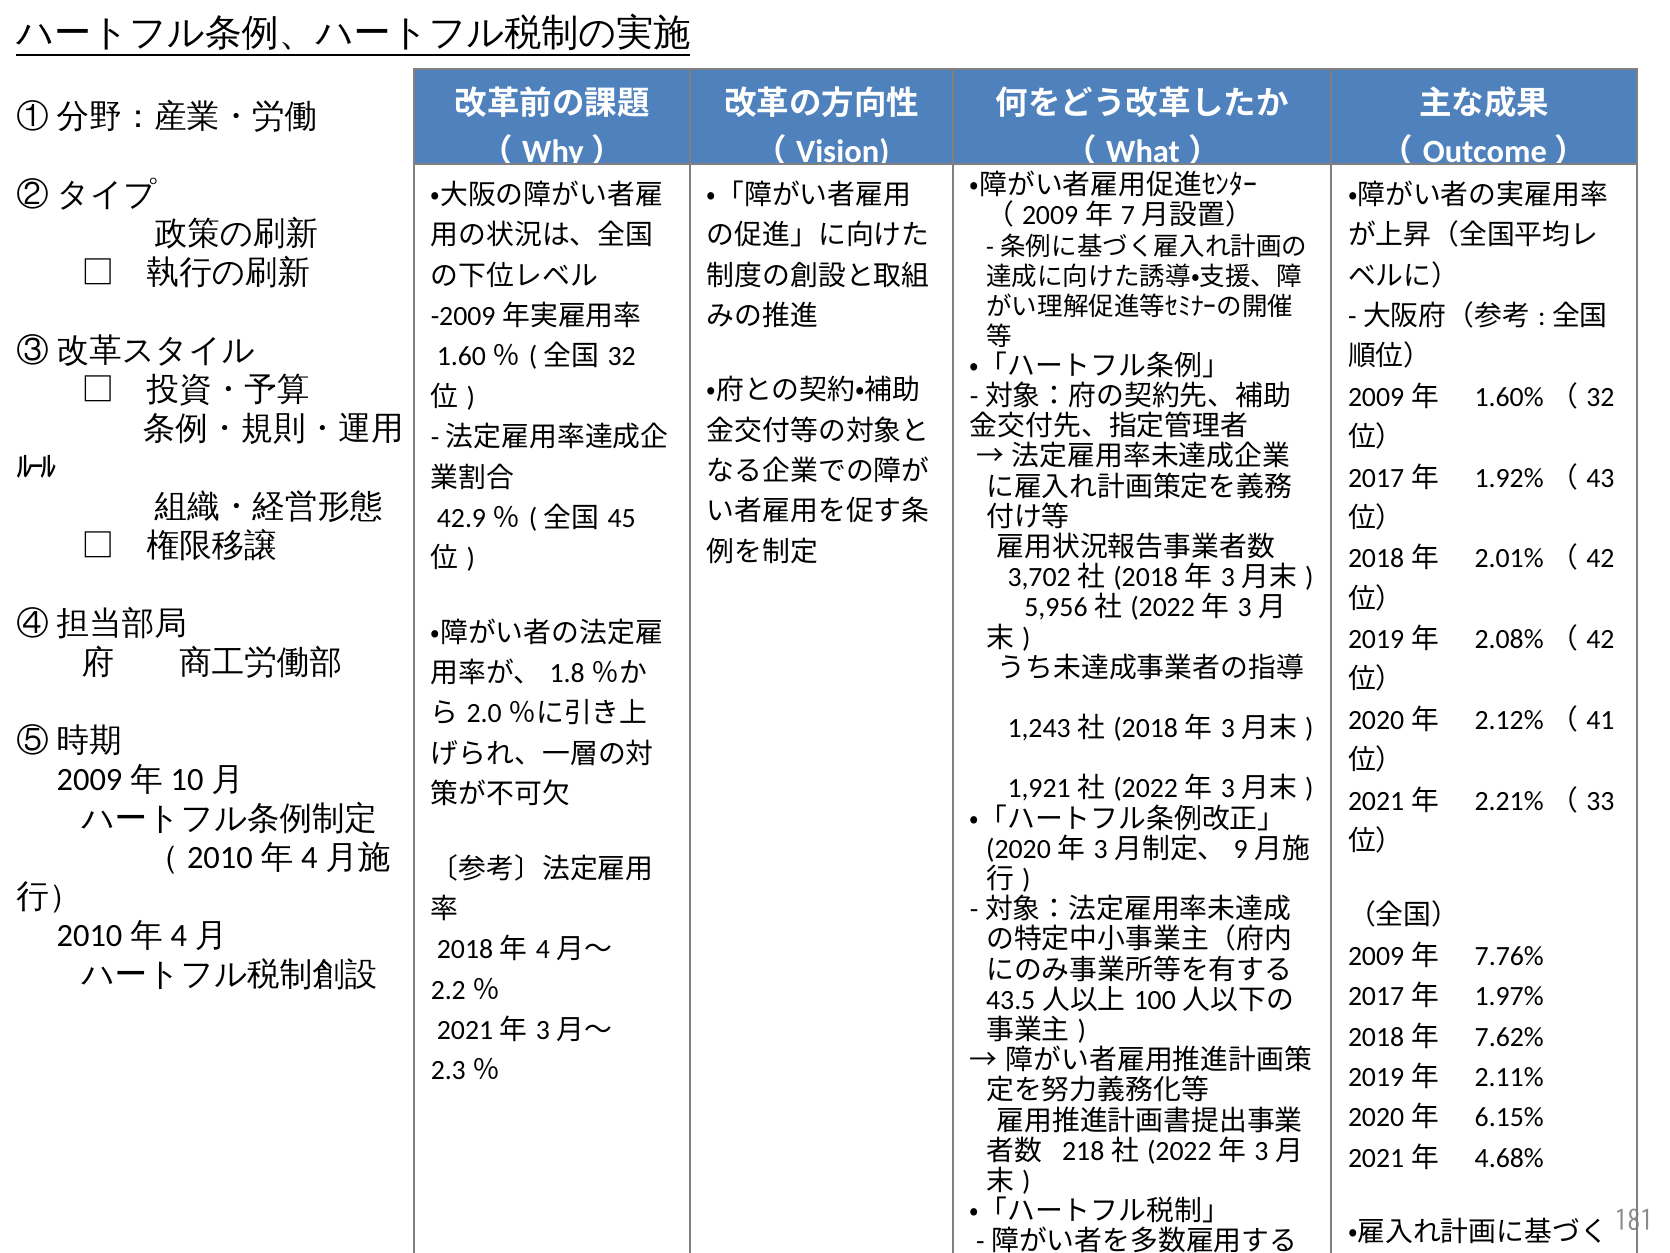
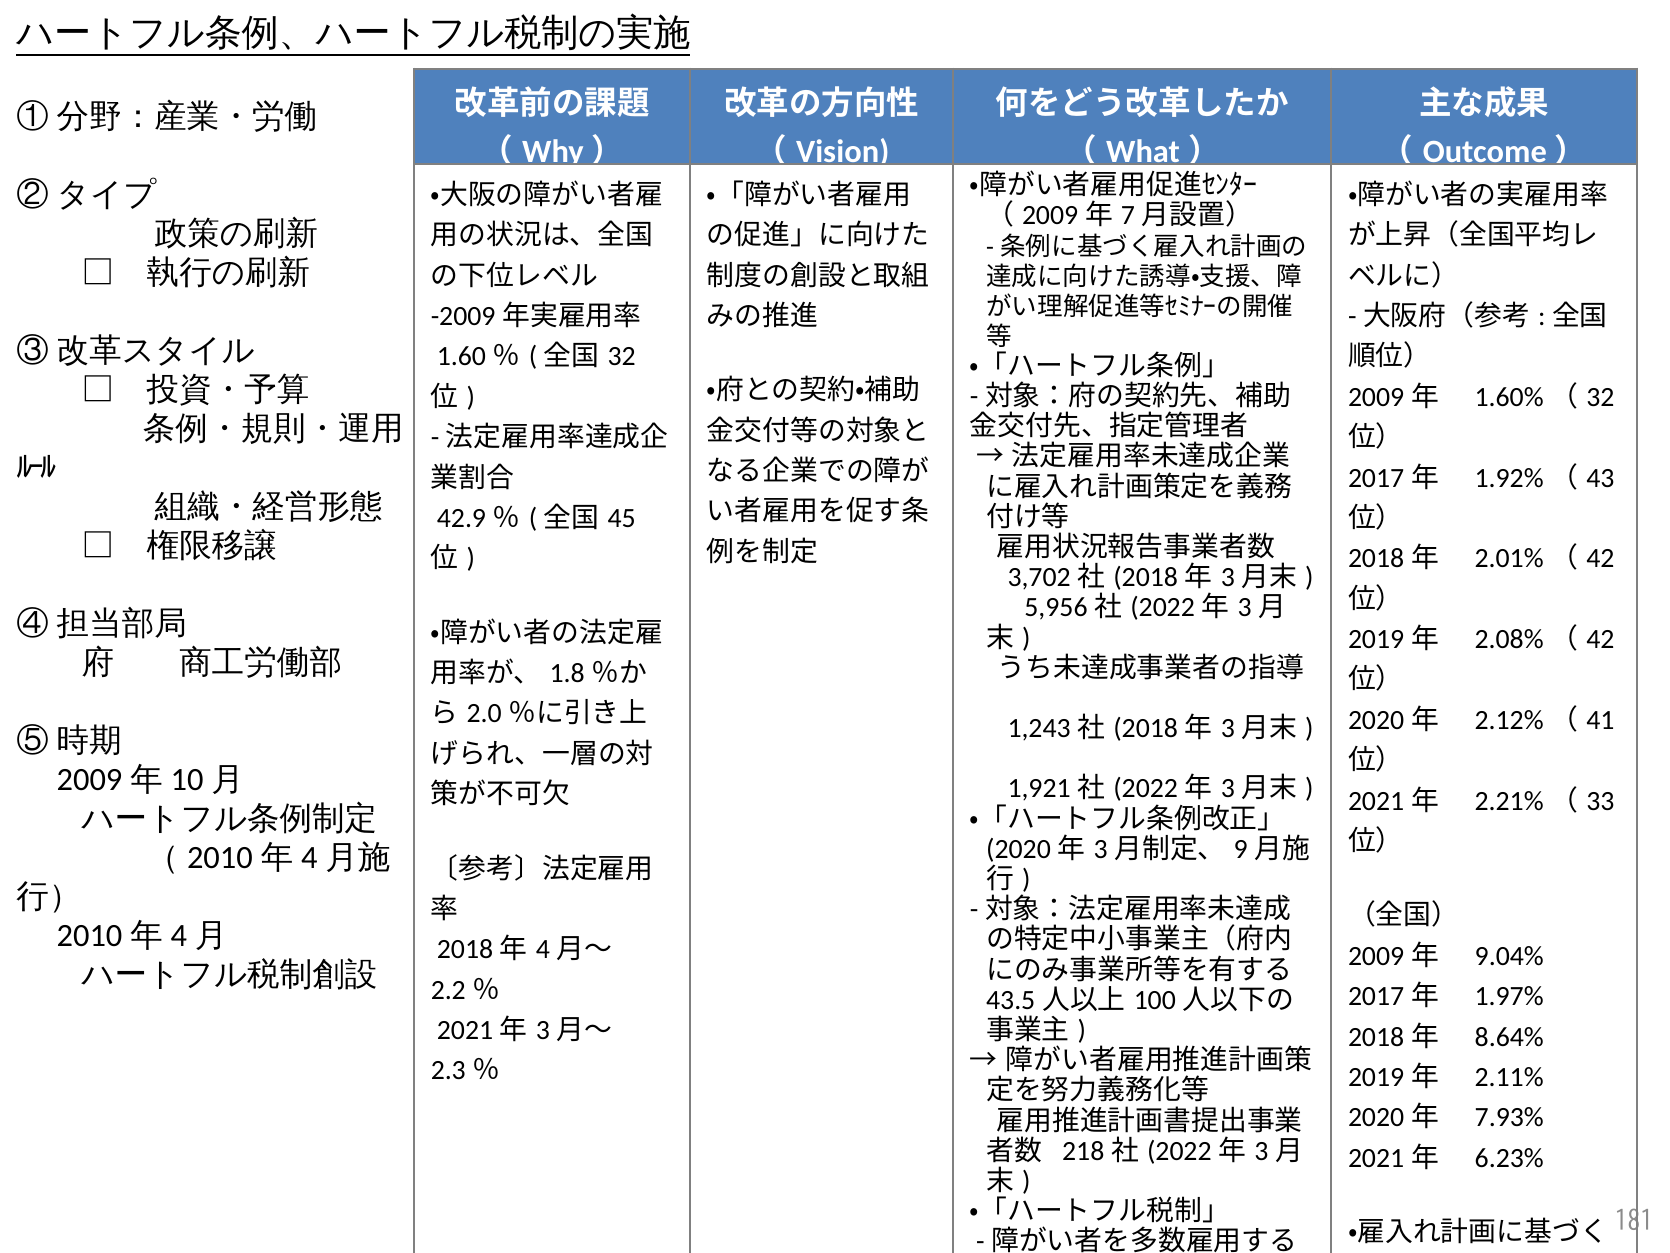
7.76%: 7.76% -> 9.04% (1509, 956)
7.62%: 7.62% -> 8.64% (1509, 1036)
6.15%: 6.15% -> 7.93% (1509, 1117)
4.68%: 4.68% -> 6.23% (1509, 1158)
